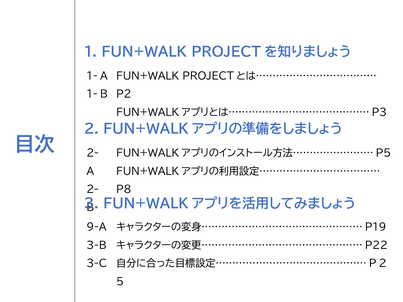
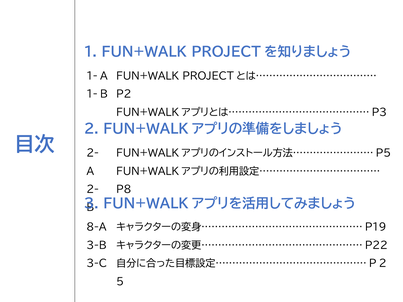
9-A: 9-A -> 8-A (96, 228)
